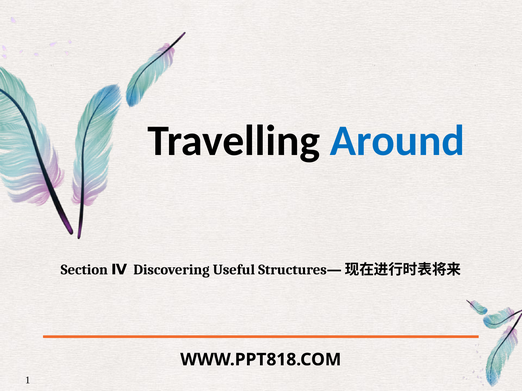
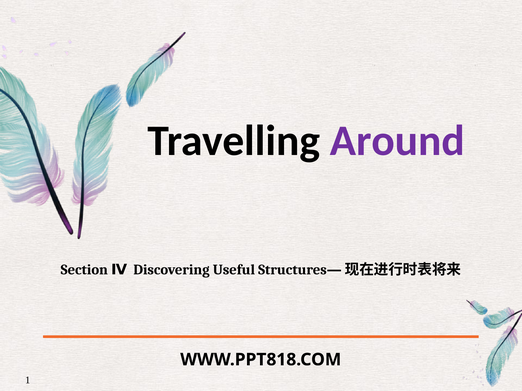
Around colour: blue -> purple (397, 141)
